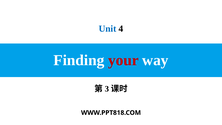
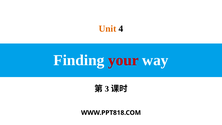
Unit colour: blue -> orange (108, 29)
